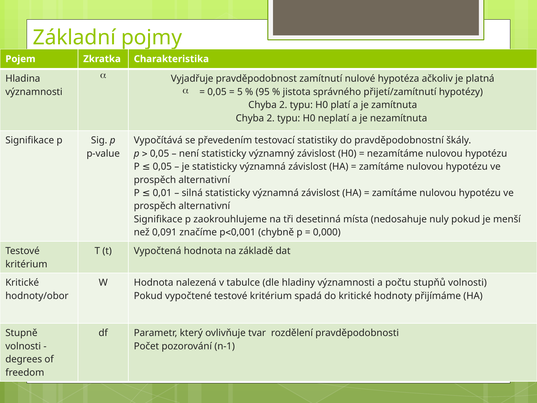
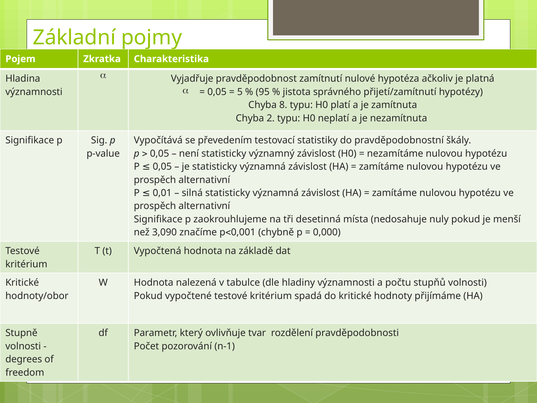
2: 2 -> 8 (283, 105)
0,091: 0,091 -> 3,090 (164, 232)
